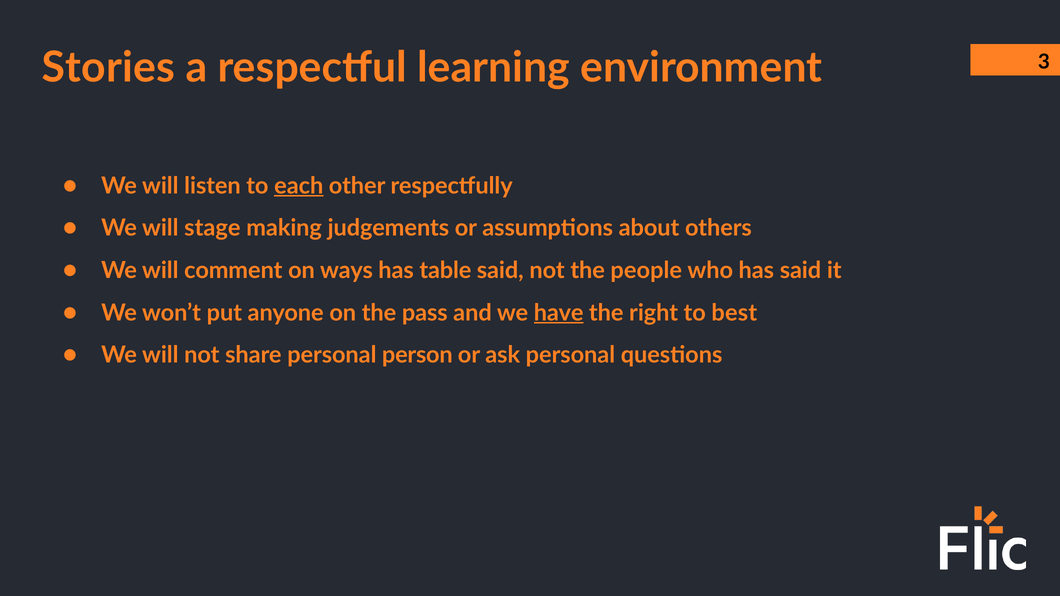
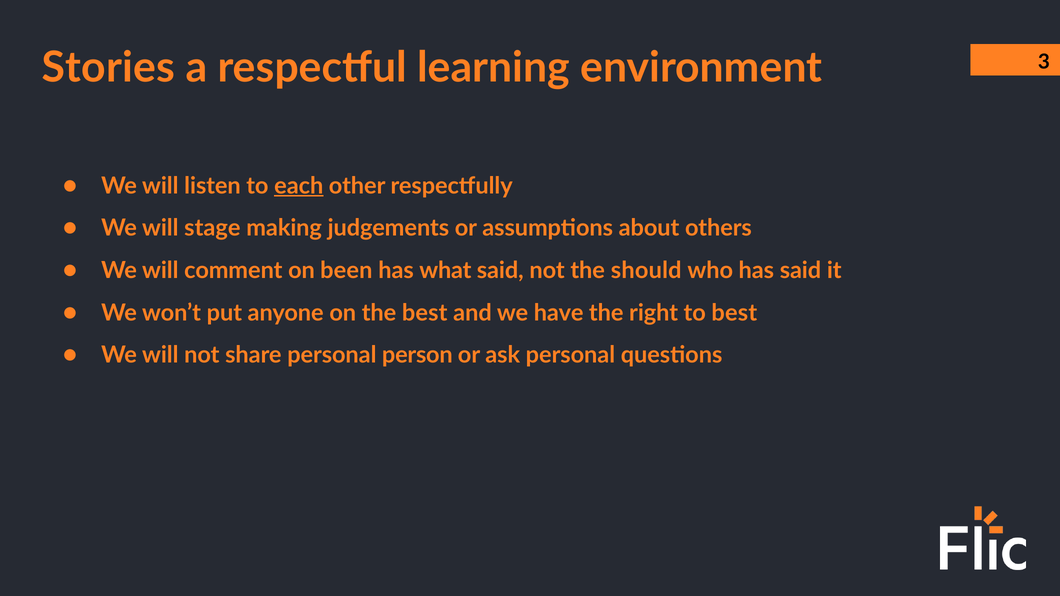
ways: ways -> been (346, 271)
table: table -> what (445, 271)
people: people -> should (646, 271)
the pass: pass -> best (425, 313)
have underline: present -> none (559, 313)
